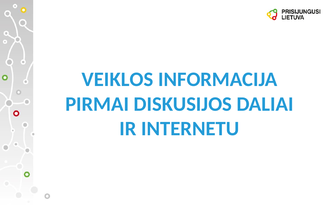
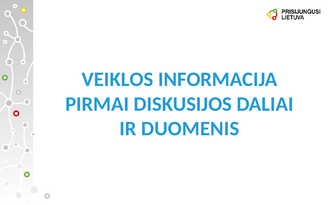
INTERNETU: INTERNETU -> DUOMENIS (190, 129)
